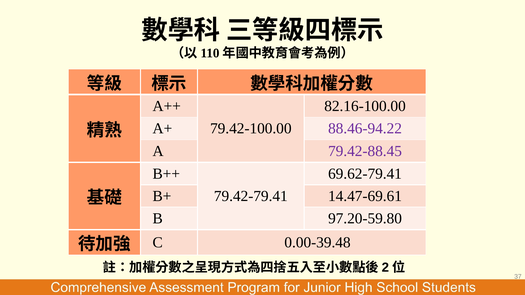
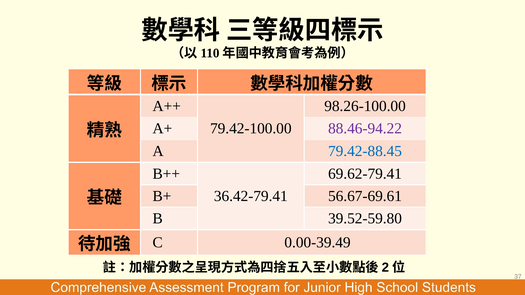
82.16-100.00: 82.16-100.00 -> 98.26-100.00 (365, 106)
79.42-88.45 colour: purple -> blue (365, 151)
79.42-79.41: 79.42-79.41 -> 36.42-79.41 (251, 196)
14.47-69.61: 14.47-69.61 -> 56.67-69.61 (365, 196)
97.20-59.80: 97.20-59.80 -> 39.52-59.80 (365, 219)
0.00-39.48: 0.00-39.48 -> 0.00-39.49 (318, 243)
